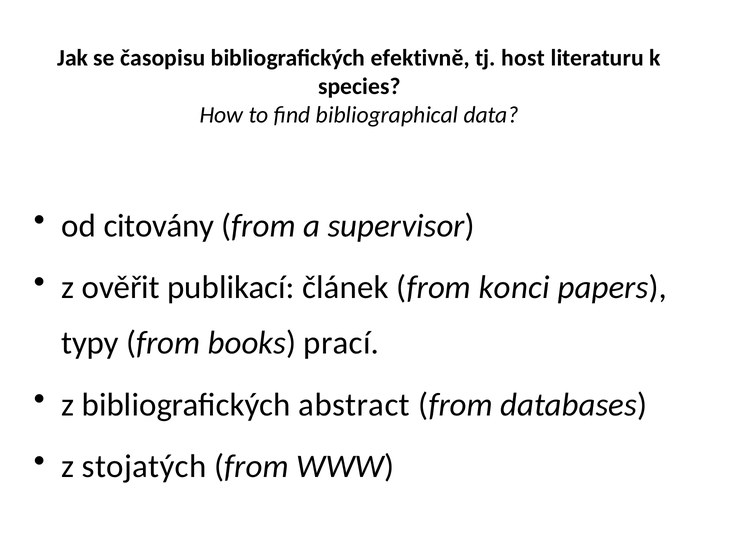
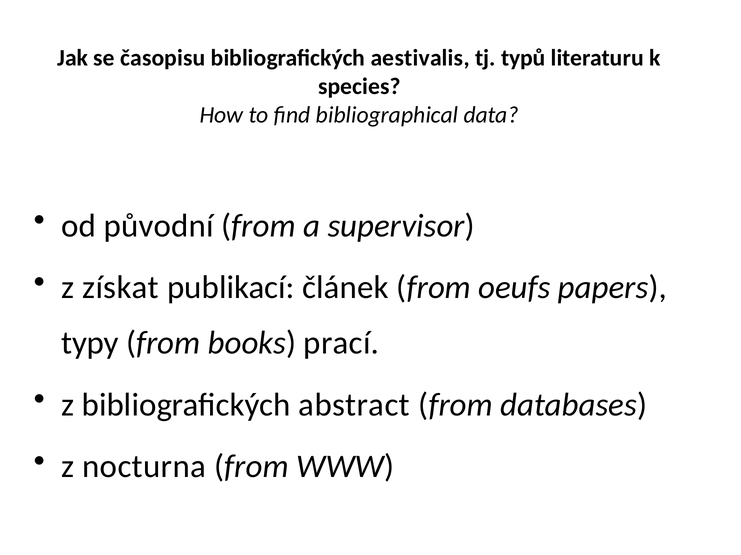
efektivně: efektivně -> aestivalis (420, 58)
host: host -> typů (523, 58)
citovány: citovány -> původní (159, 226)
ověřit: ověřit -> získat (121, 288)
konci: konci -> oeufs (514, 288)
stojatých: stojatých -> nocturna (144, 467)
